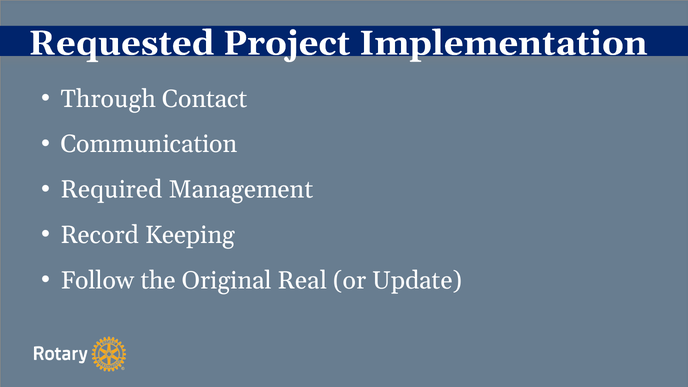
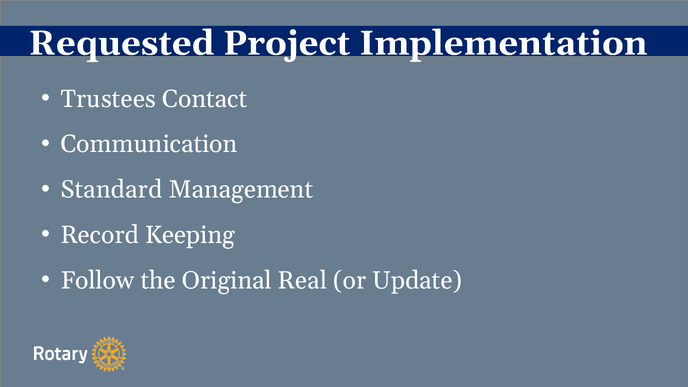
Through: Through -> Trustees (108, 99)
Required: Required -> Standard (111, 190)
